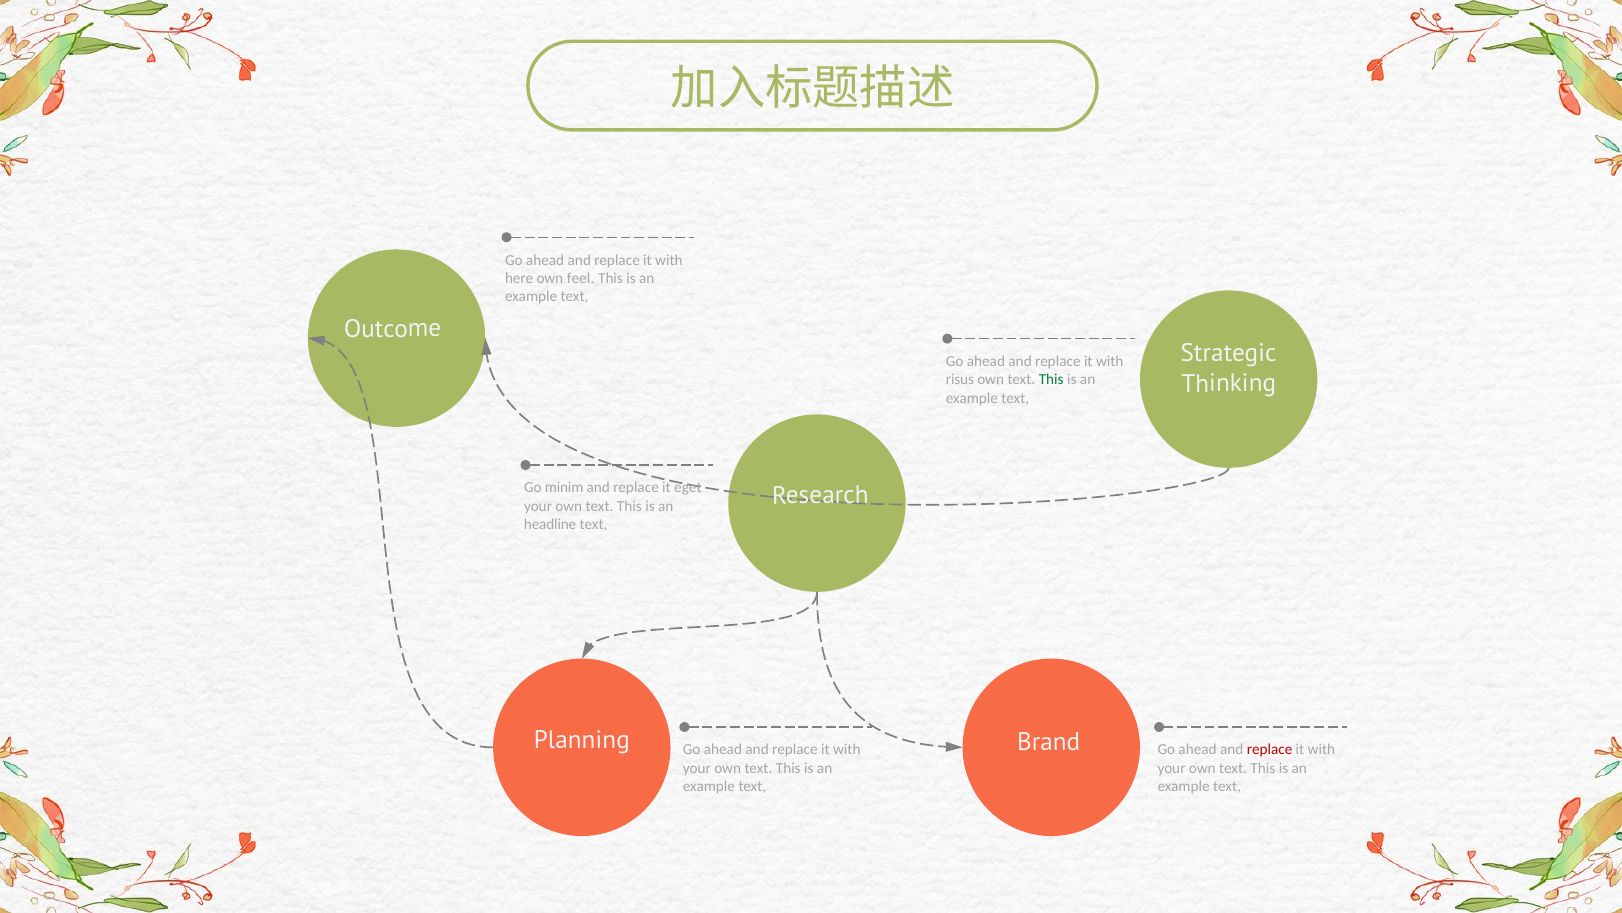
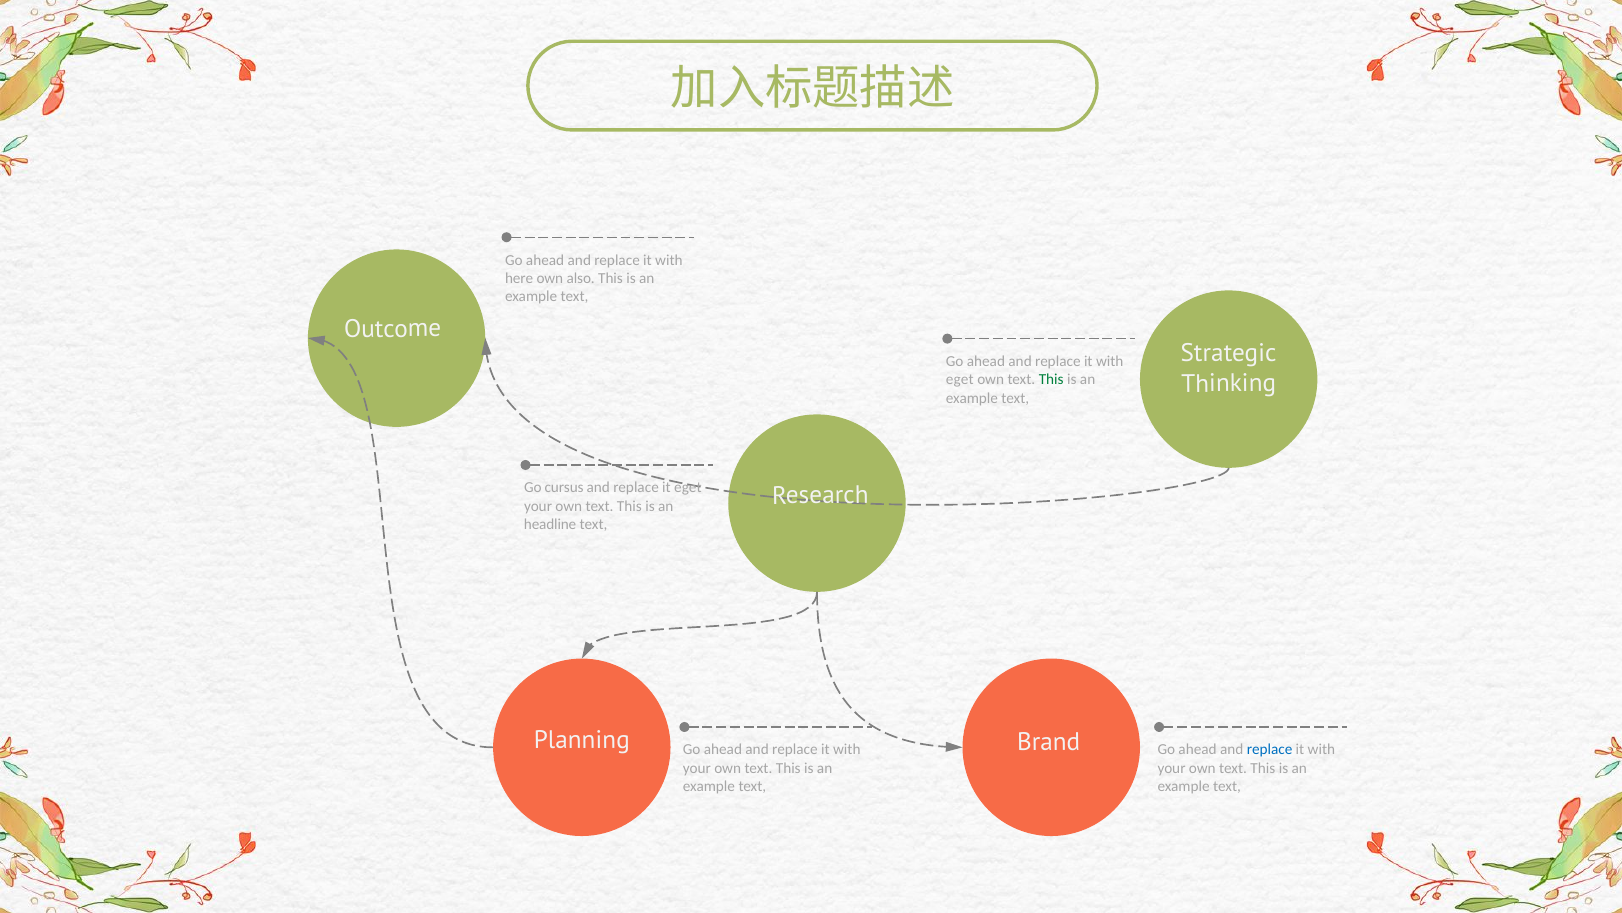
feel: feel -> also (581, 278)
risus: risus -> eget (960, 380)
minim: minim -> cursus (564, 488)
replace colour: red -> blue (1270, 750)
